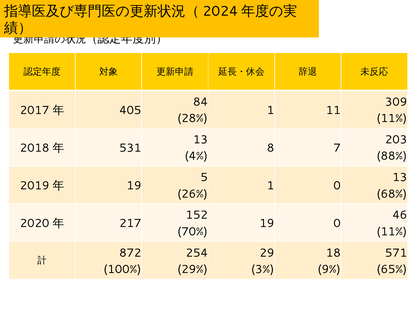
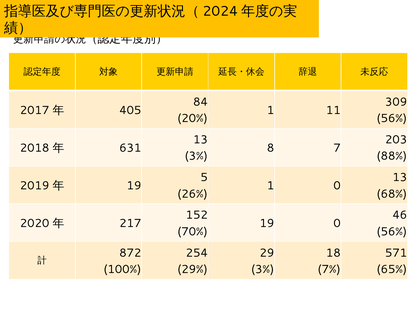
28%: 28% -> 20% (192, 118)
11%: 11% -> 56% (392, 118)
531: 531 -> 631 (130, 148)
4%: 4% -> 3% (196, 156)
11%: 11% -> 56% (392, 231)
9%: 9% -> 7% (329, 269)
